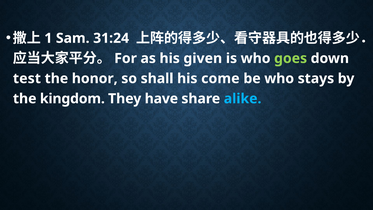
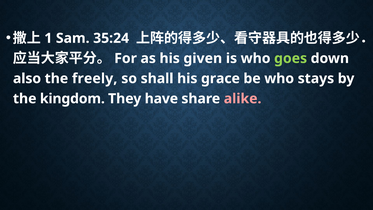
31:24: 31:24 -> 35:24 (111, 38)
test: test -> also (27, 78)
honor: honor -> freely (95, 78)
come: come -> grace (220, 78)
alike colour: light blue -> pink (243, 99)
